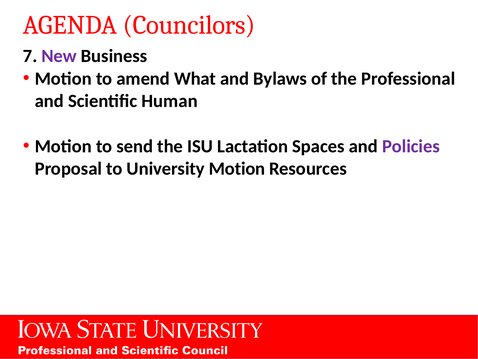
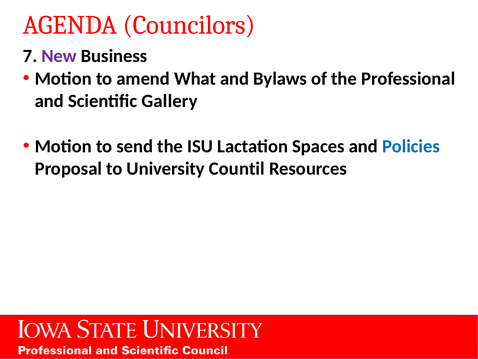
Human: Human -> Gallery (170, 101)
Policies colour: purple -> blue (411, 146)
University Motion: Motion -> Countil (237, 169)
